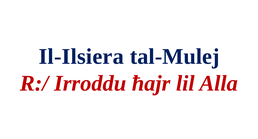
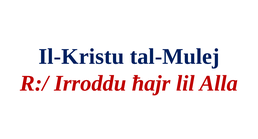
Il-Ilsiera: Il-Ilsiera -> Il-Kristu (81, 56)
